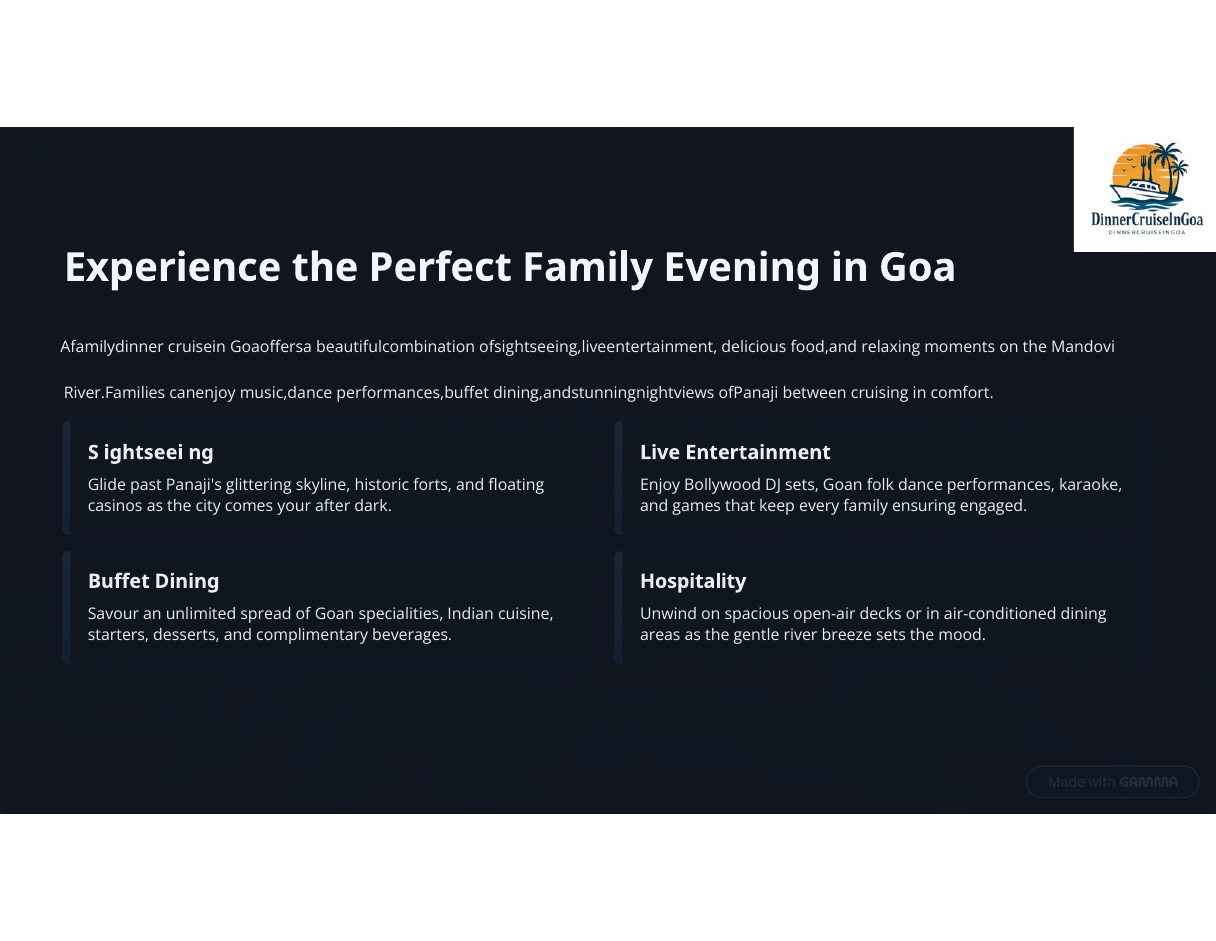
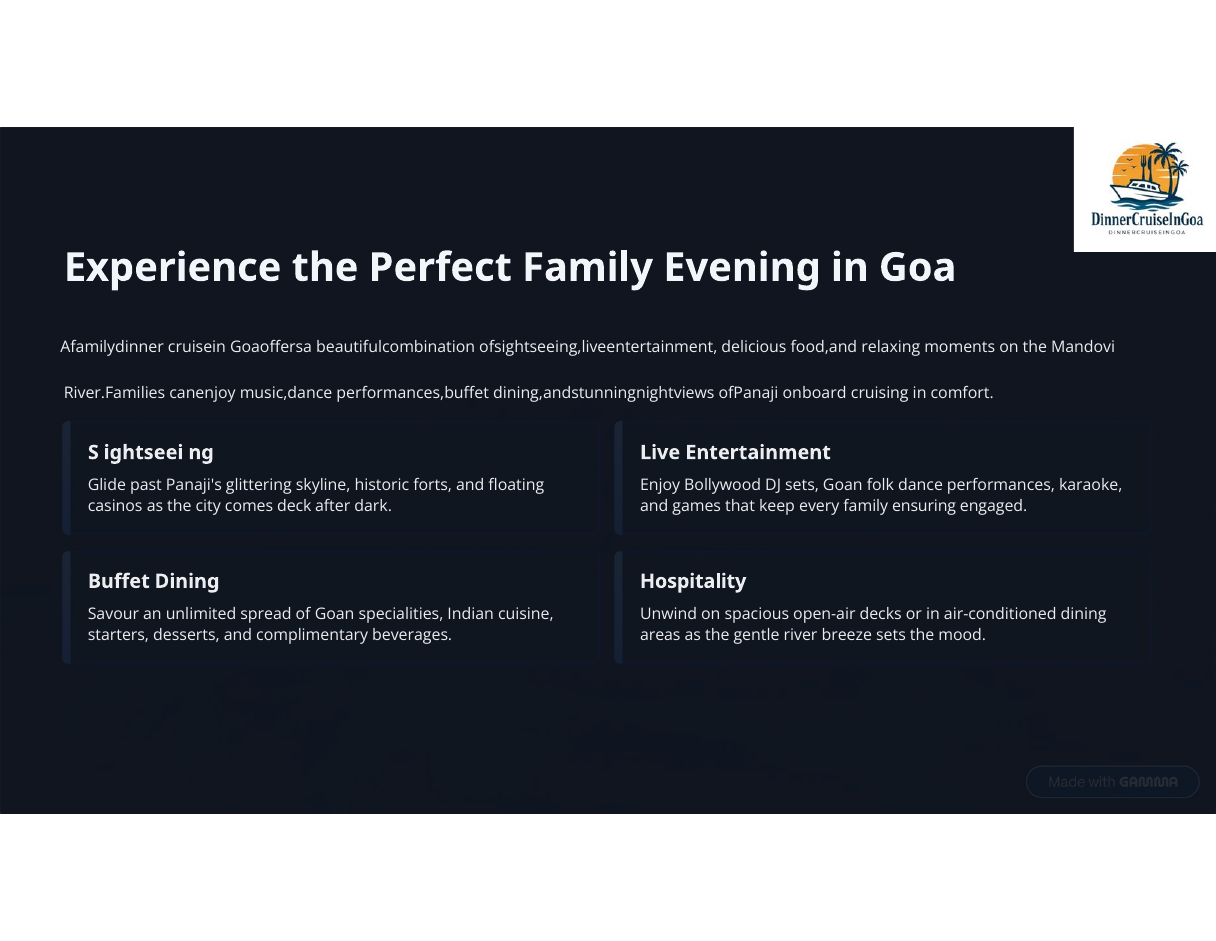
between: between -> onboard (815, 393)
your: your -> deck (294, 506)
